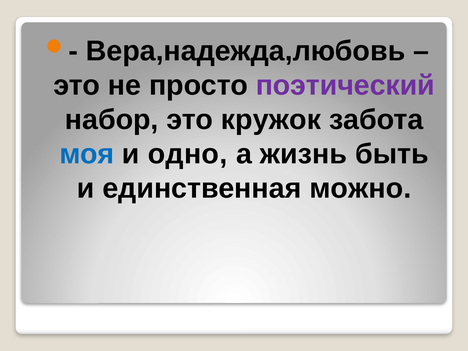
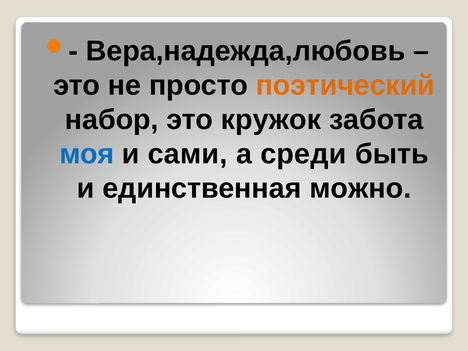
поэтический colour: purple -> orange (345, 85)
одно: одно -> сами (188, 154)
жизнь: жизнь -> среди (303, 154)
